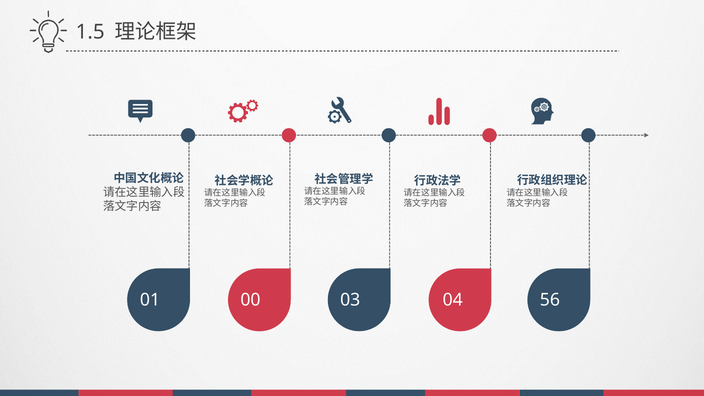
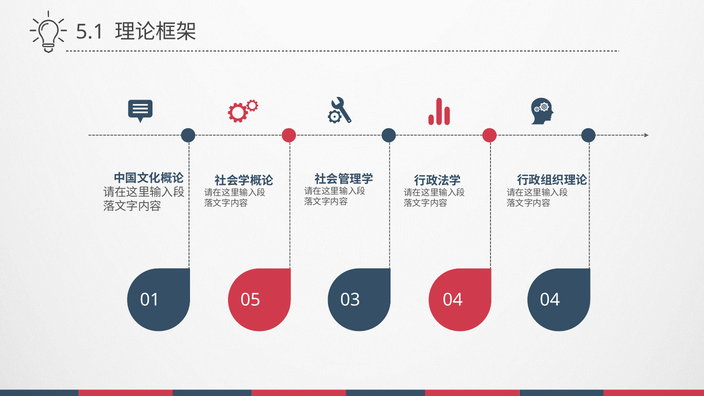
1.5: 1.5 -> 5.1 (90, 32)
00: 00 -> 05 (250, 300)
04 56: 56 -> 04 (550, 300)
